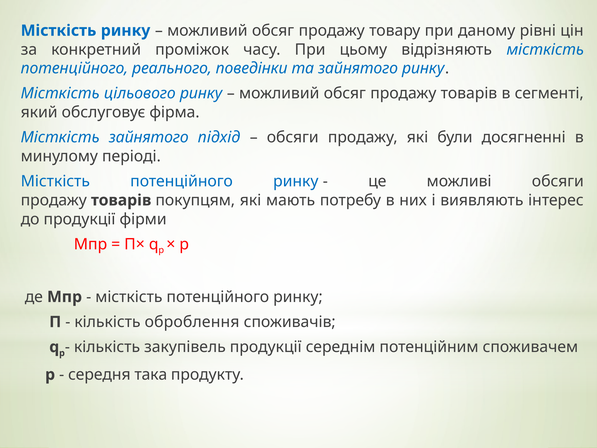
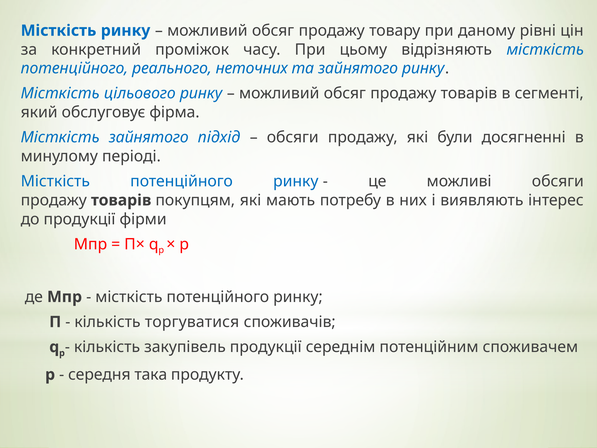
поведінки: поведінки -> неточних (252, 68)
оброблення: оброблення -> торгуватися (192, 322)
